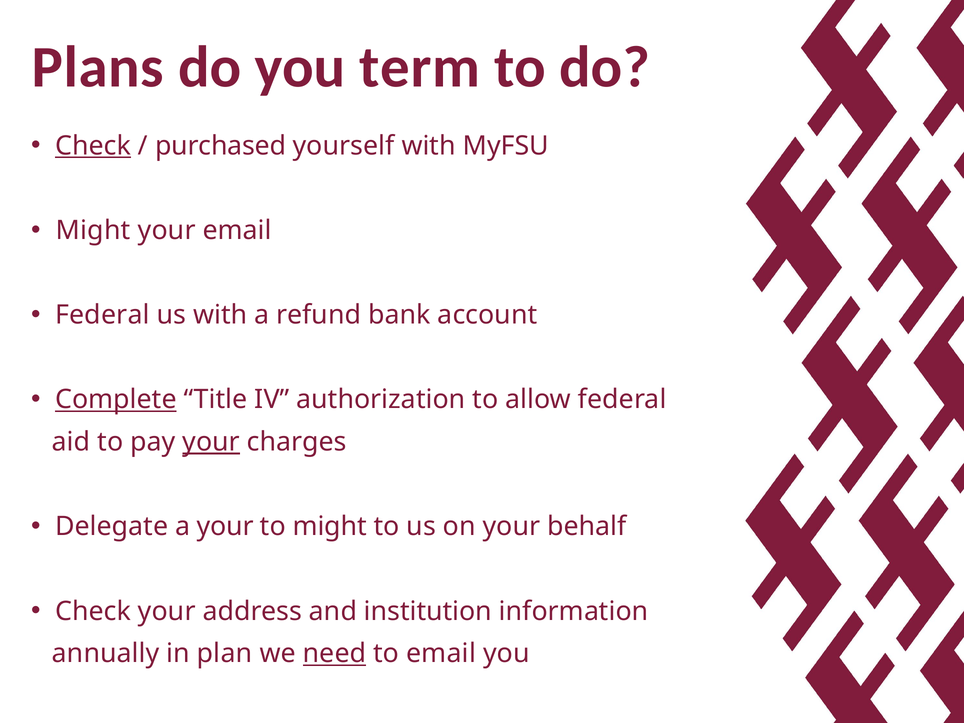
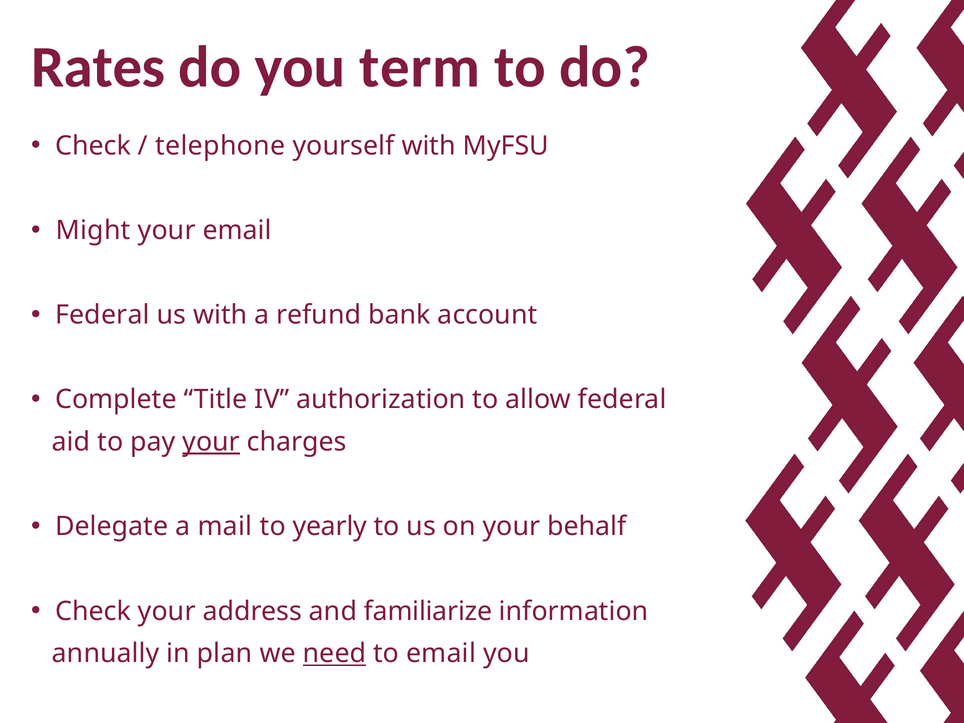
Plans: Plans -> Rates (98, 67)
Check underline: present -> none (93, 146)
purchased: purchased -> telephone (220, 146)
Complete underline: present -> none (116, 400)
a your: your -> mail (225, 527)
to might: might -> yearly (330, 527)
institution: institution -> familiarize (428, 611)
